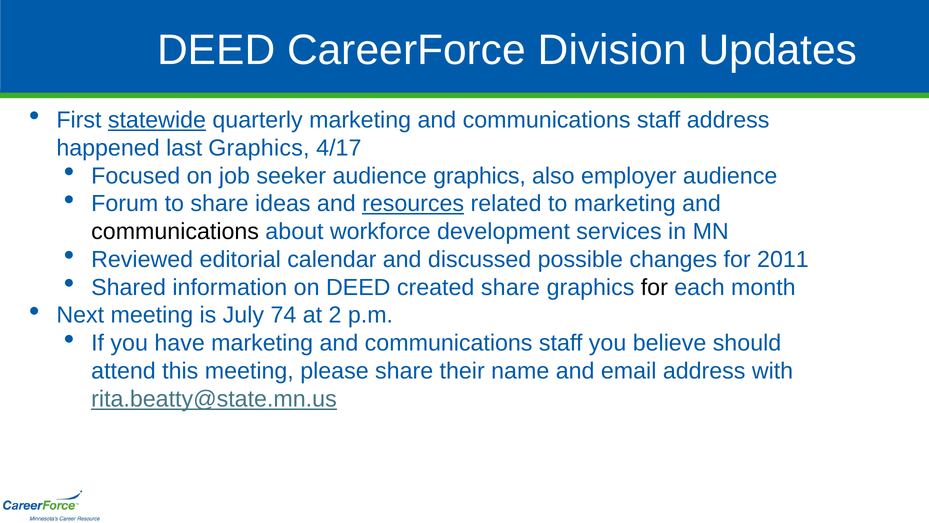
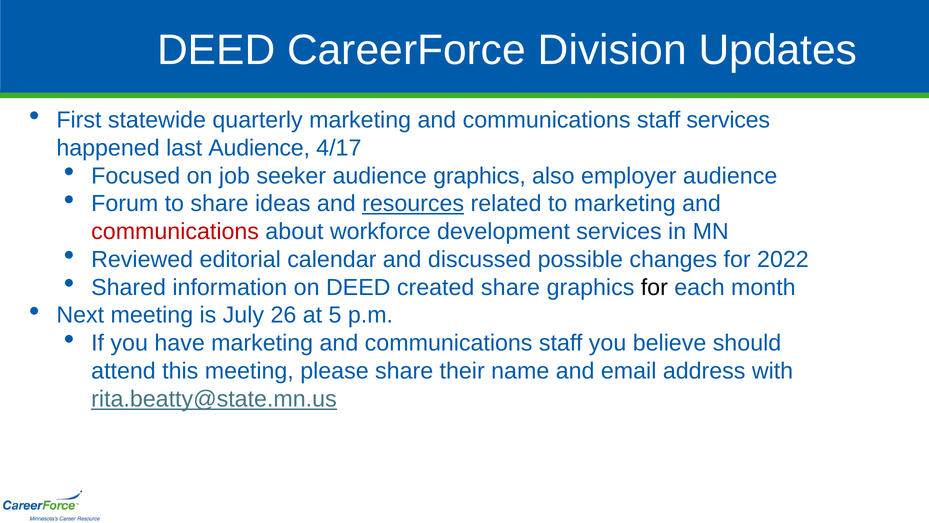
statewide underline: present -> none (157, 120)
staff address: address -> services (728, 120)
last Graphics: Graphics -> Audience (259, 148)
communications colour: black -> red (175, 231)
2011: 2011 -> 2022 (783, 259)
74: 74 -> 26 (283, 315)
2: 2 -> 5 (335, 315)
